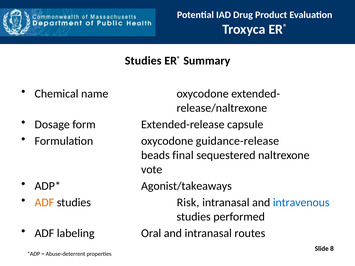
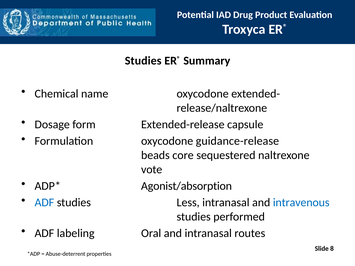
final: final -> core (183, 155)
Agonist/takeaways: Agonist/takeaways -> Agonist/absorption (186, 186)
ADF colour: orange -> blue (44, 203)
Risk: Risk -> Less (188, 203)
